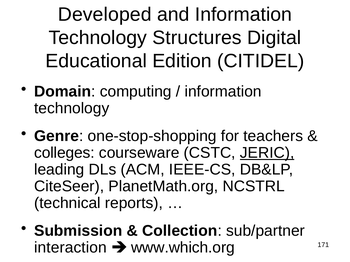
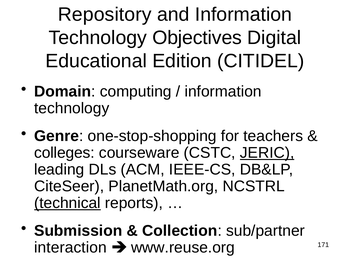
Developed: Developed -> Repository (105, 14)
Structures: Structures -> Objectives (197, 38)
technical underline: none -> present (67, 203)
www.which.org: www.which.org -> www.reuse.org (183, 248)
